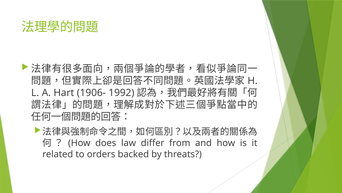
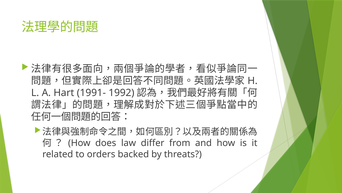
1906-: 1906- -> 1991- (91, 92)
